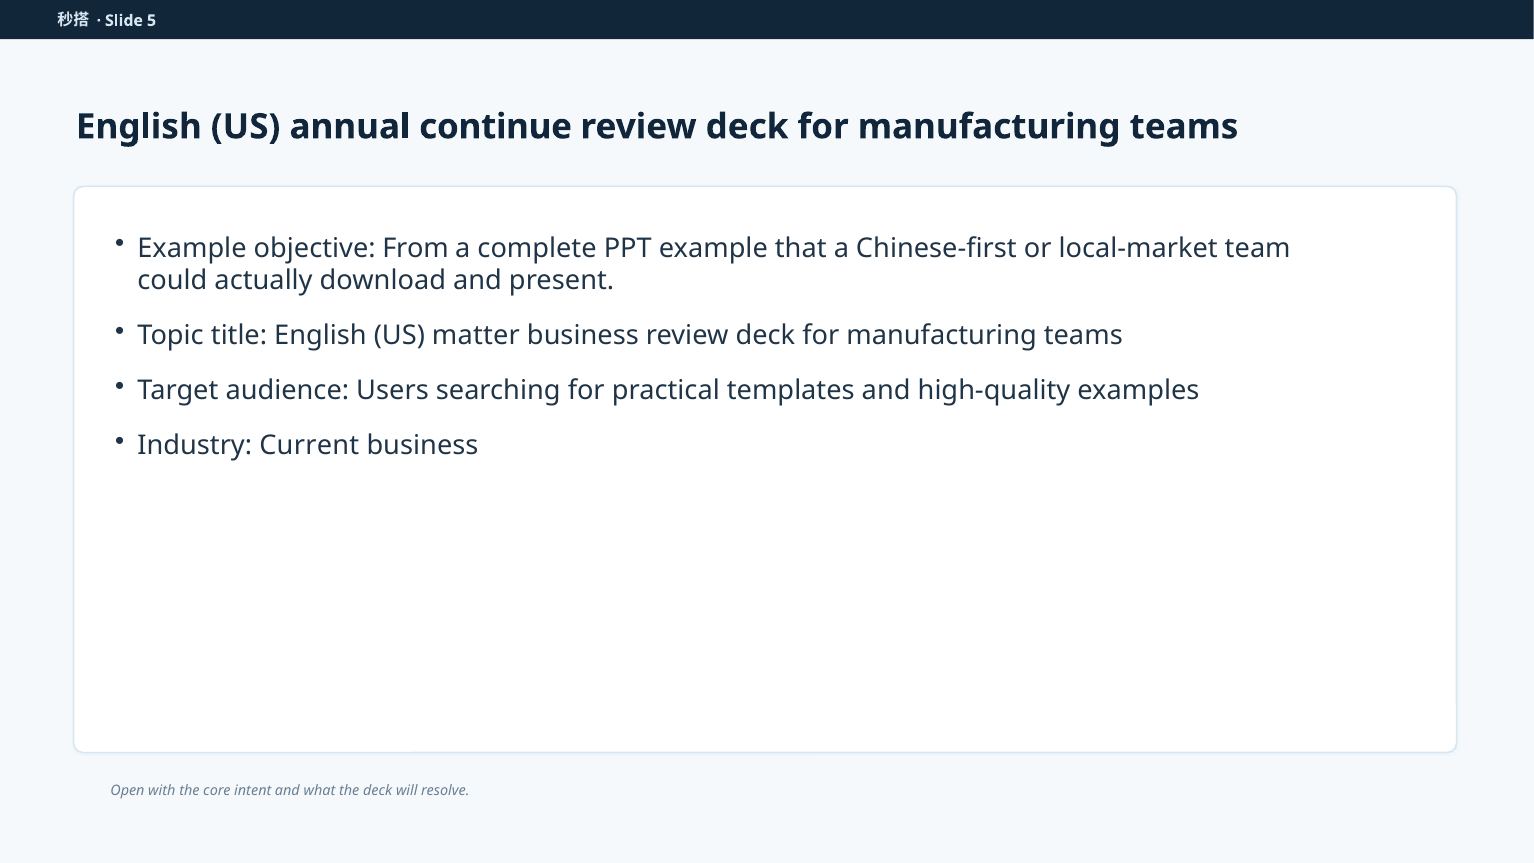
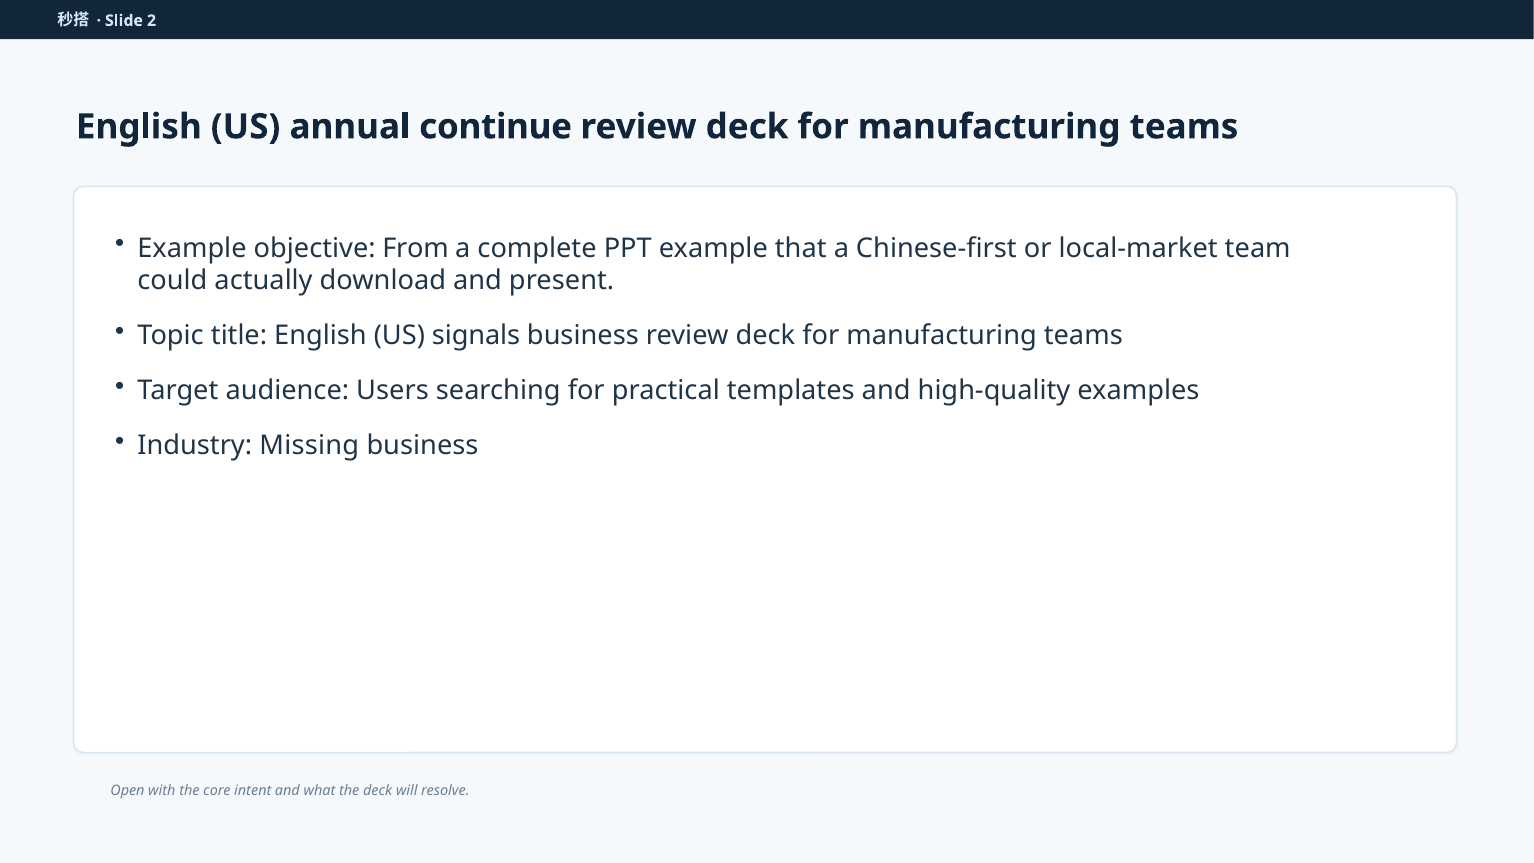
5: 5 -> 2 (152, 21)
matter: matter -> signals (476, 336)
Current: Current -> Missing (309, 446)
